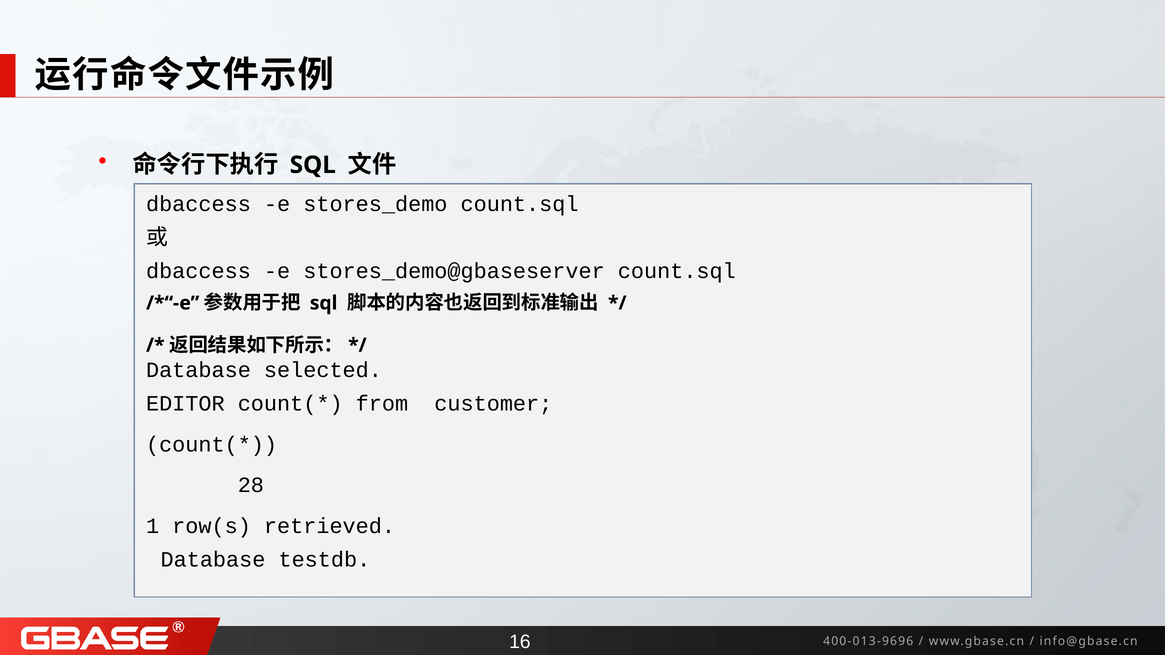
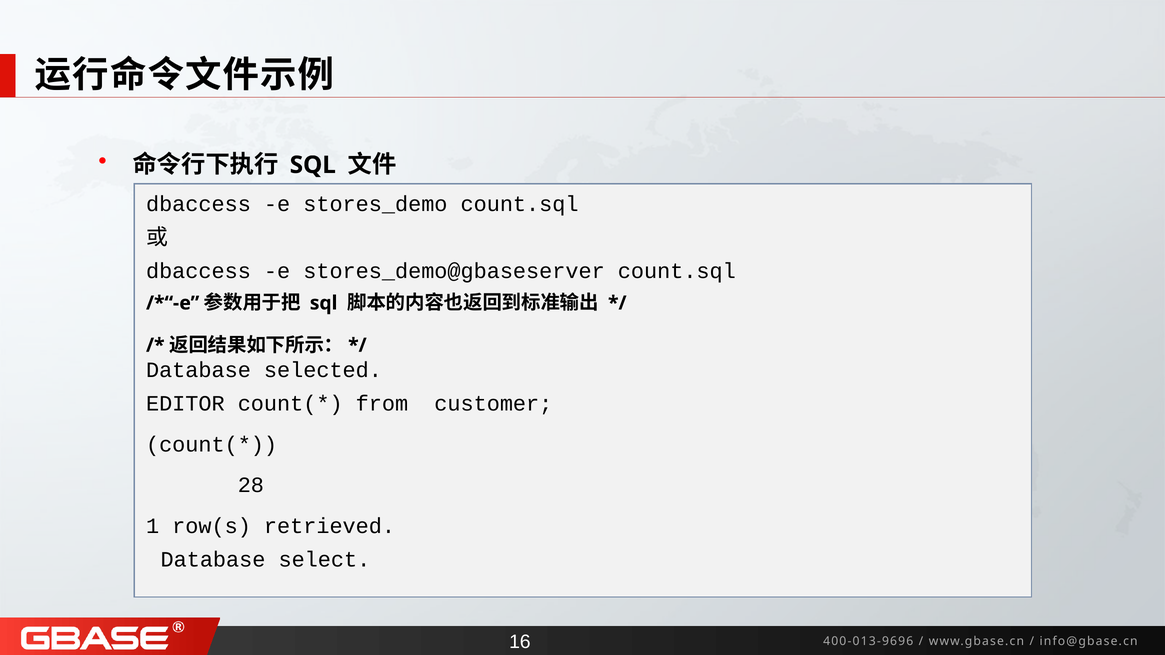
testdb: testdb -> select (324, 560)
